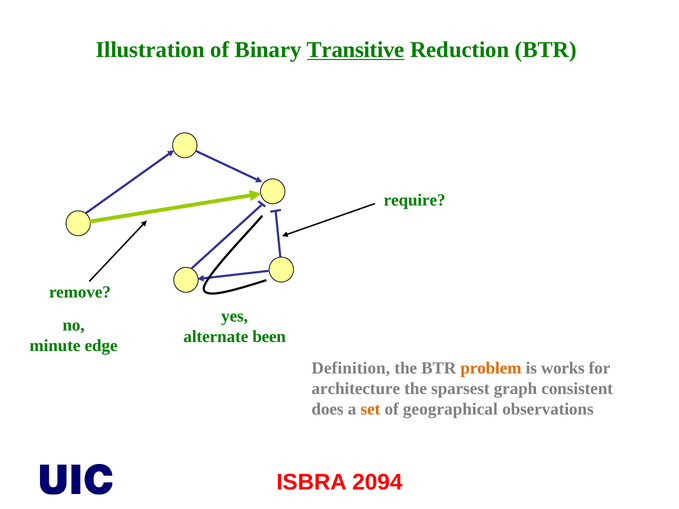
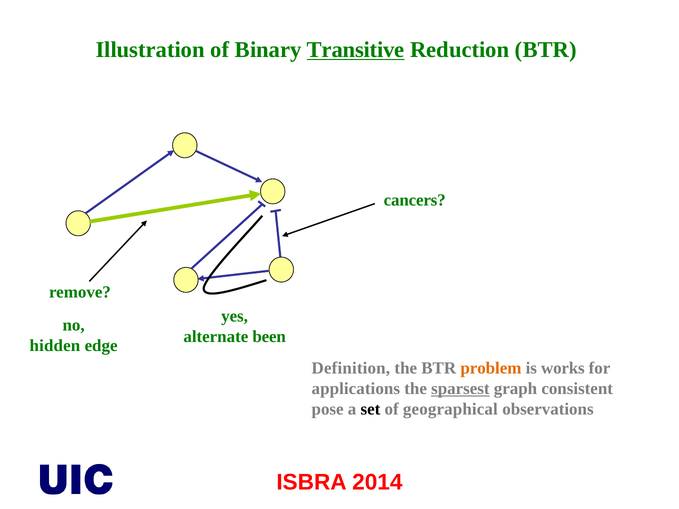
require: require -> cancers (415, 200)
minute: minute -> hidden (55, 346)
architecture: architecture -> applications (356, 389)
sparsest underline: none -> present (460, 389)
does: does -> pose (328, 409)
set colour: orange -> black (370, 409)
2094: 2094 -> 2014 (377, 482)
